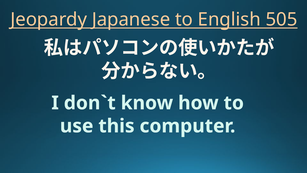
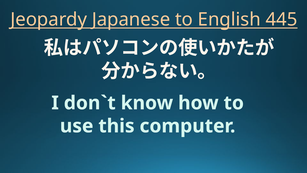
505: 505 -> 445 (281, 20)
